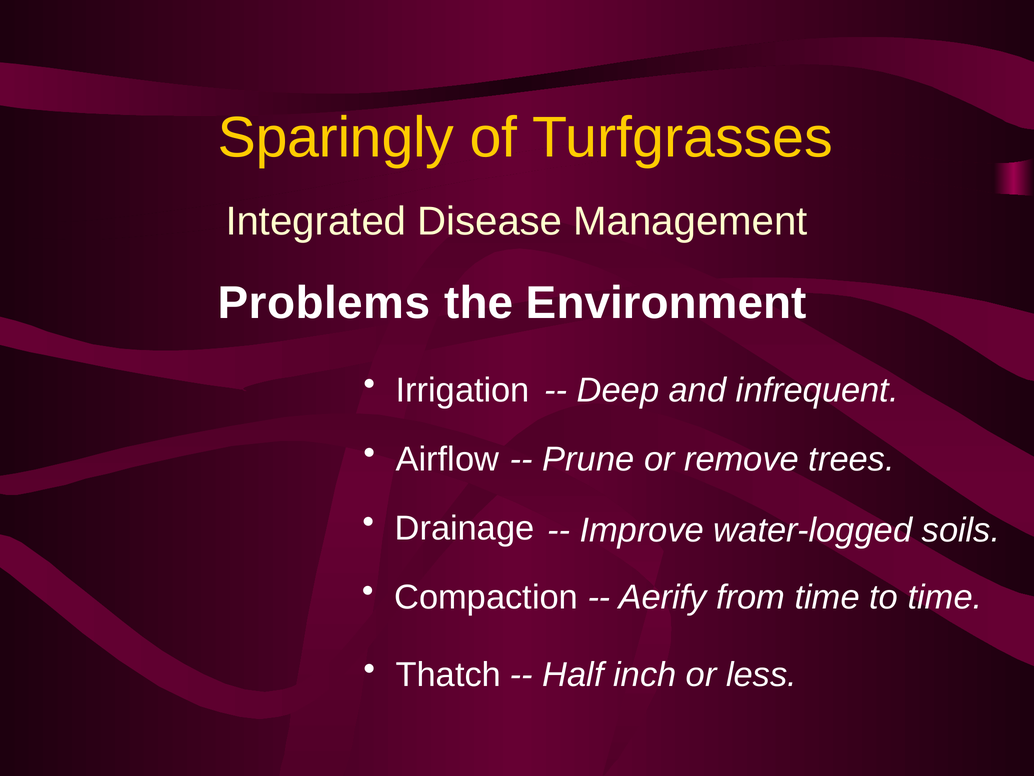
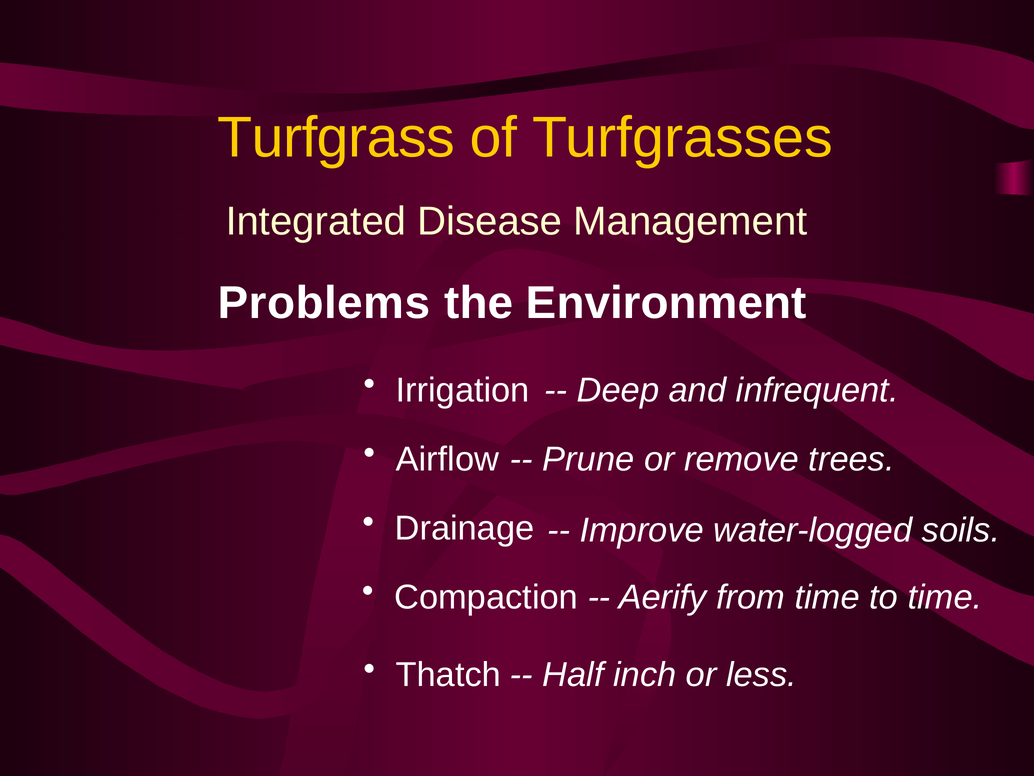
Sparingly: Sparingly -> Turfgrass (336, 138)
